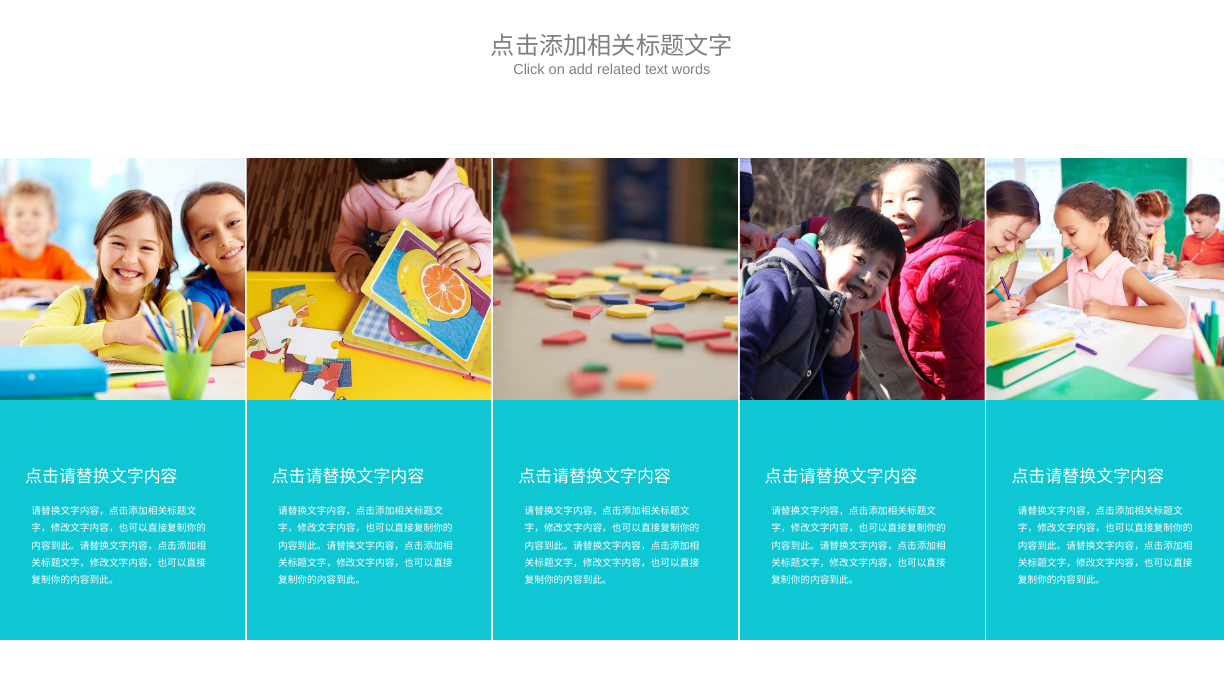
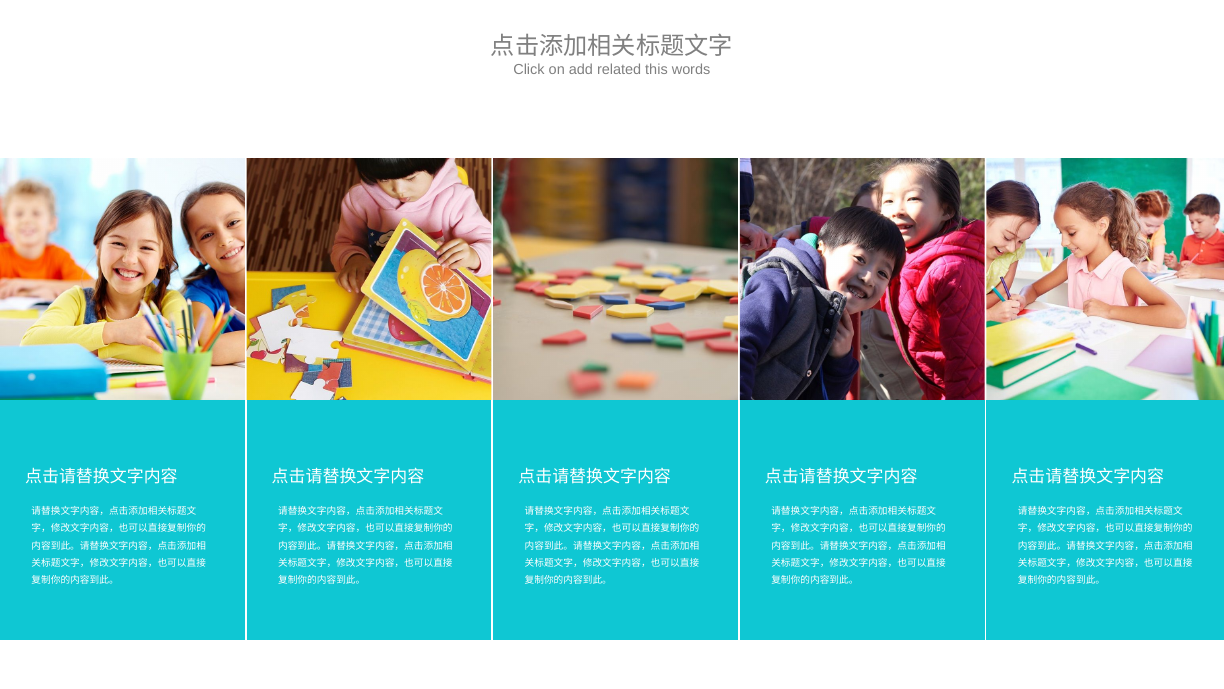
text: text -> this (656, 70)
